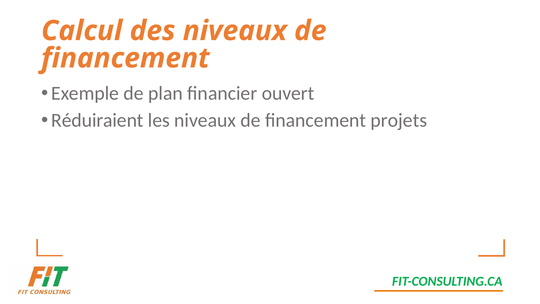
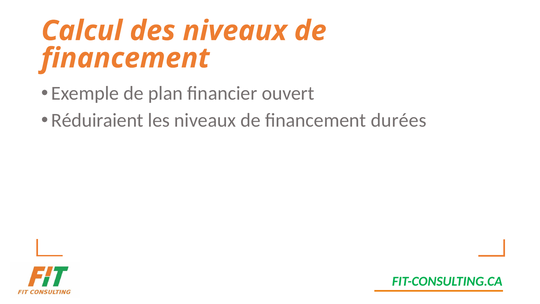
projets: projets -> durées (399, 120)
